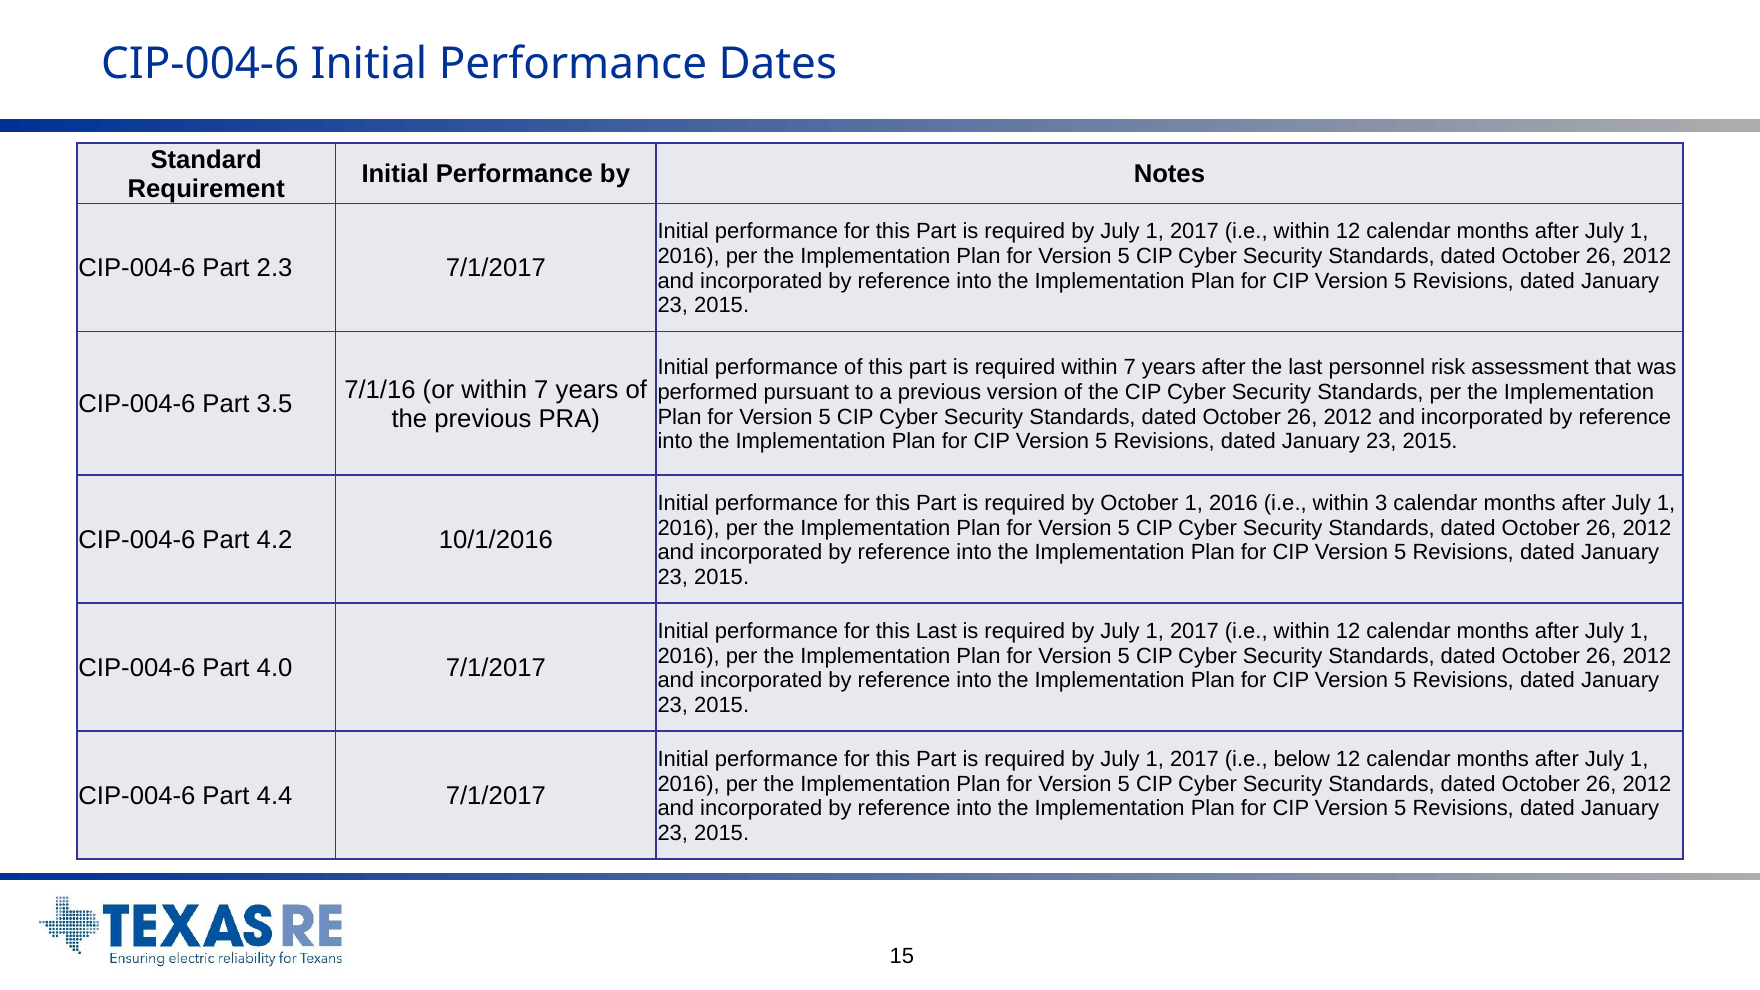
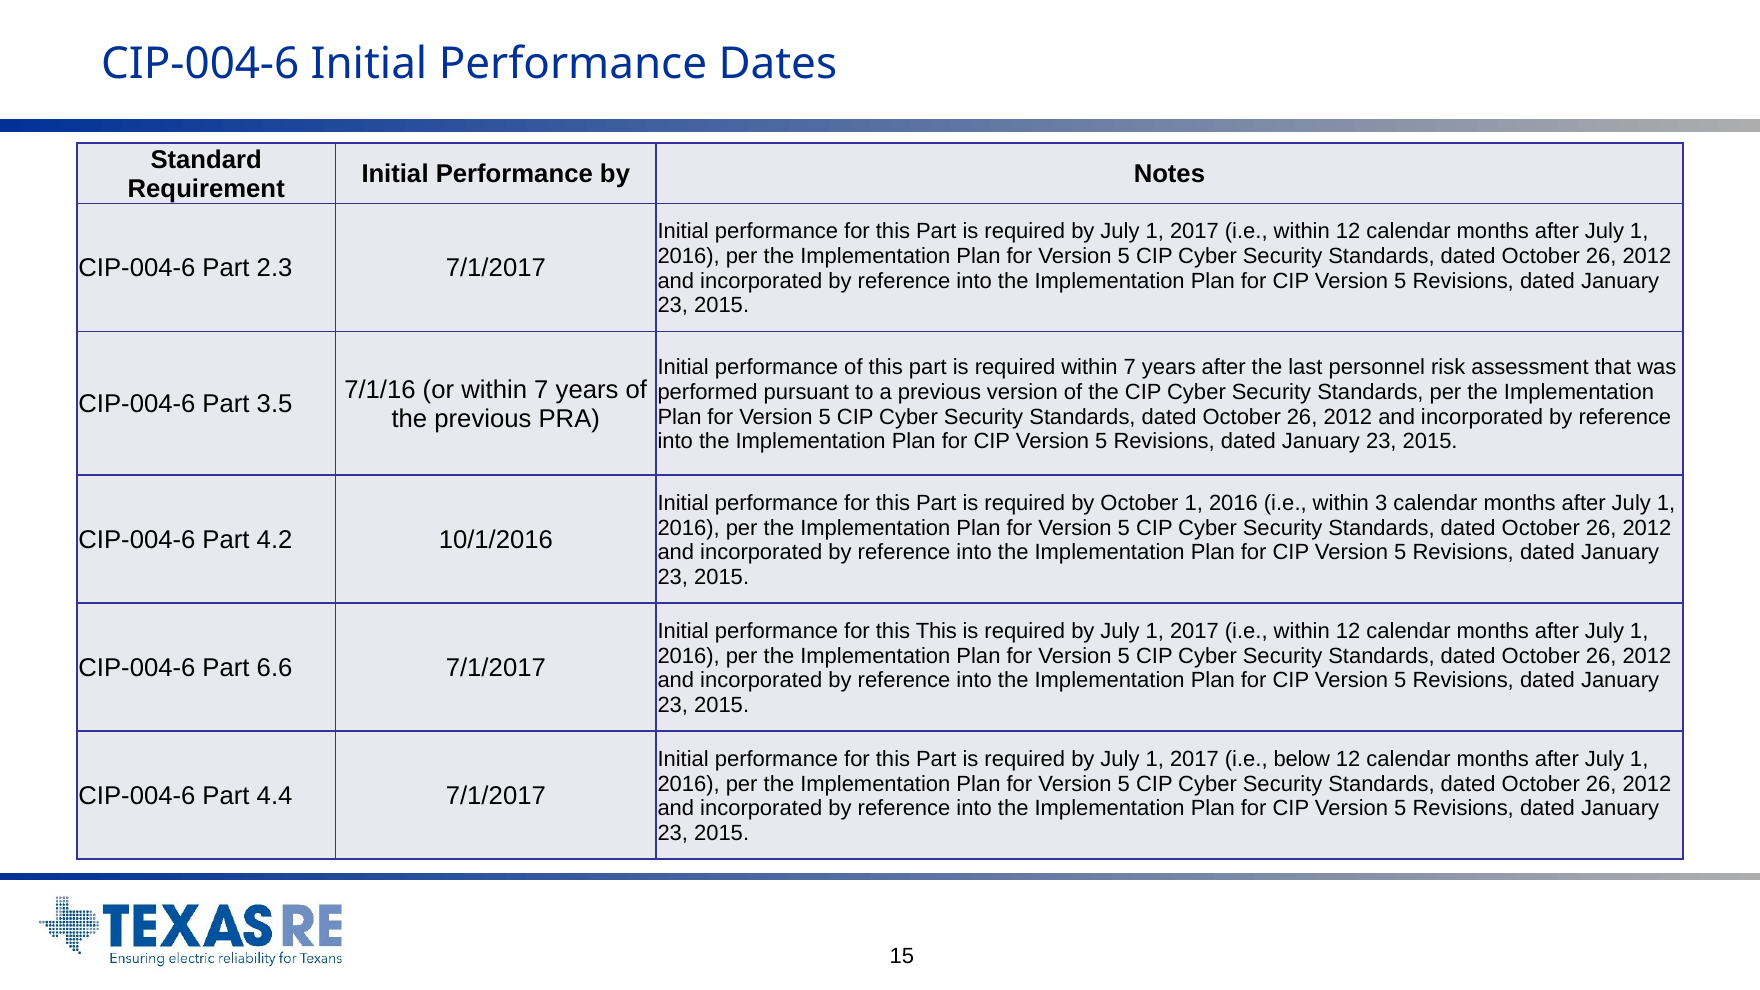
this Last: Last -> This (936, 631)
4.0: 4.0 -> 6.6 (275, 668)
